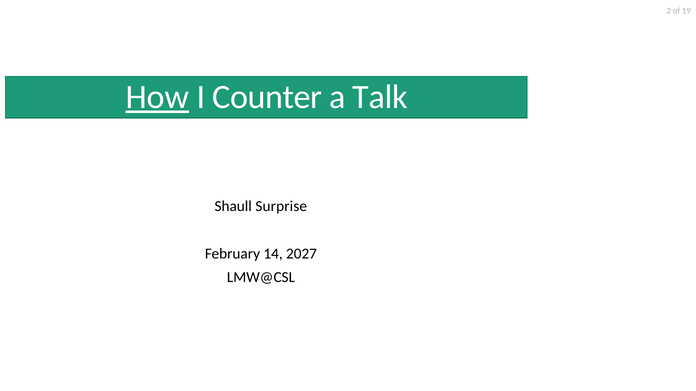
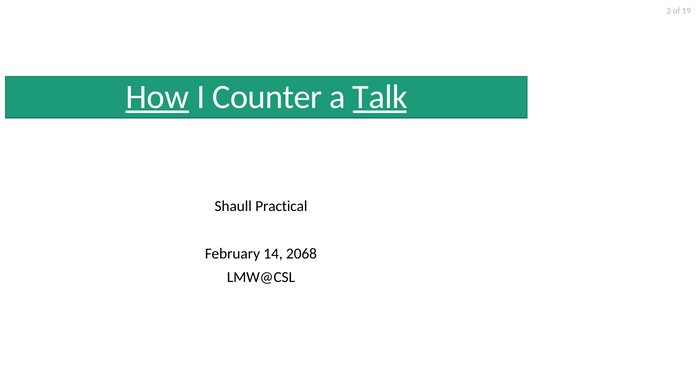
Talk underline: none -> present (380, 97)
Surprise: Surprise -> Practical (281, 206)
2027: 2027 -> 2068 (302, 254)
